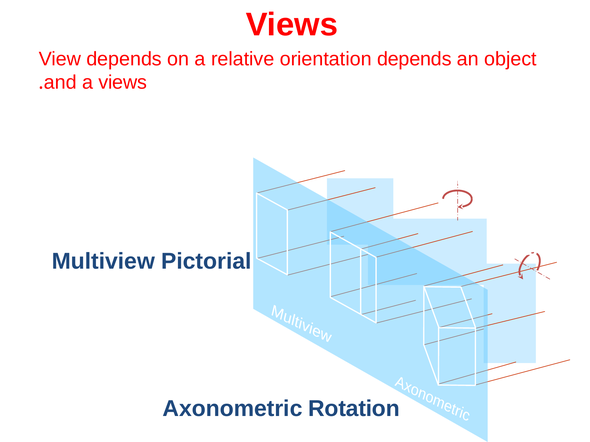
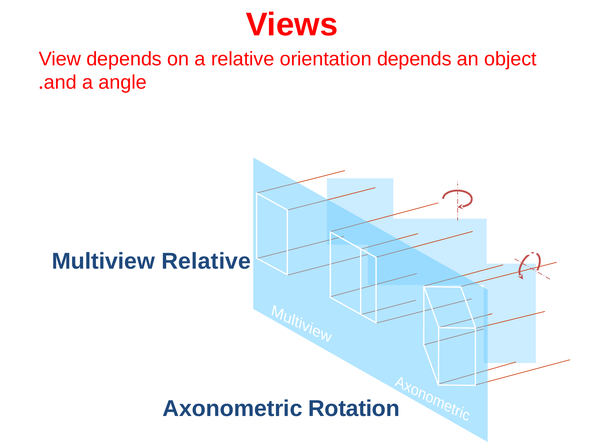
a views: views -> angle (123, 83)
Multiview Pictorial: Pictorial -> Relative (206, 262)
